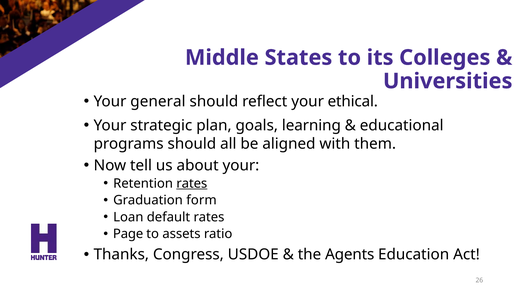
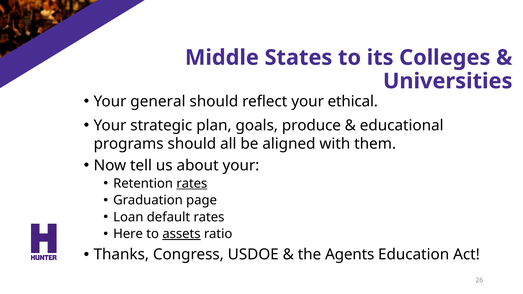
learning: learning -> produce (311, 126)
form: form -> page (202, 200)
Page: Page -> Here (128, 234)
assets underline: none -> present (181, 234)
